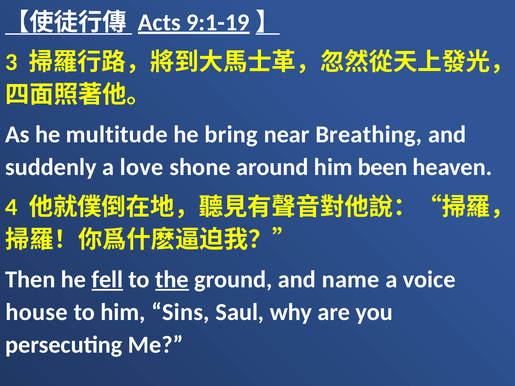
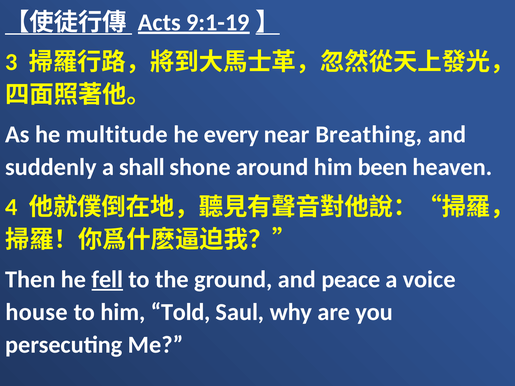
bring: bring -> every (231, 135)
love: love -> shall (142, 167)
the underline: present -> none (172, 280)
name: name -> peace (351, 280)
Sins: Sins -> Told (181, 312)
